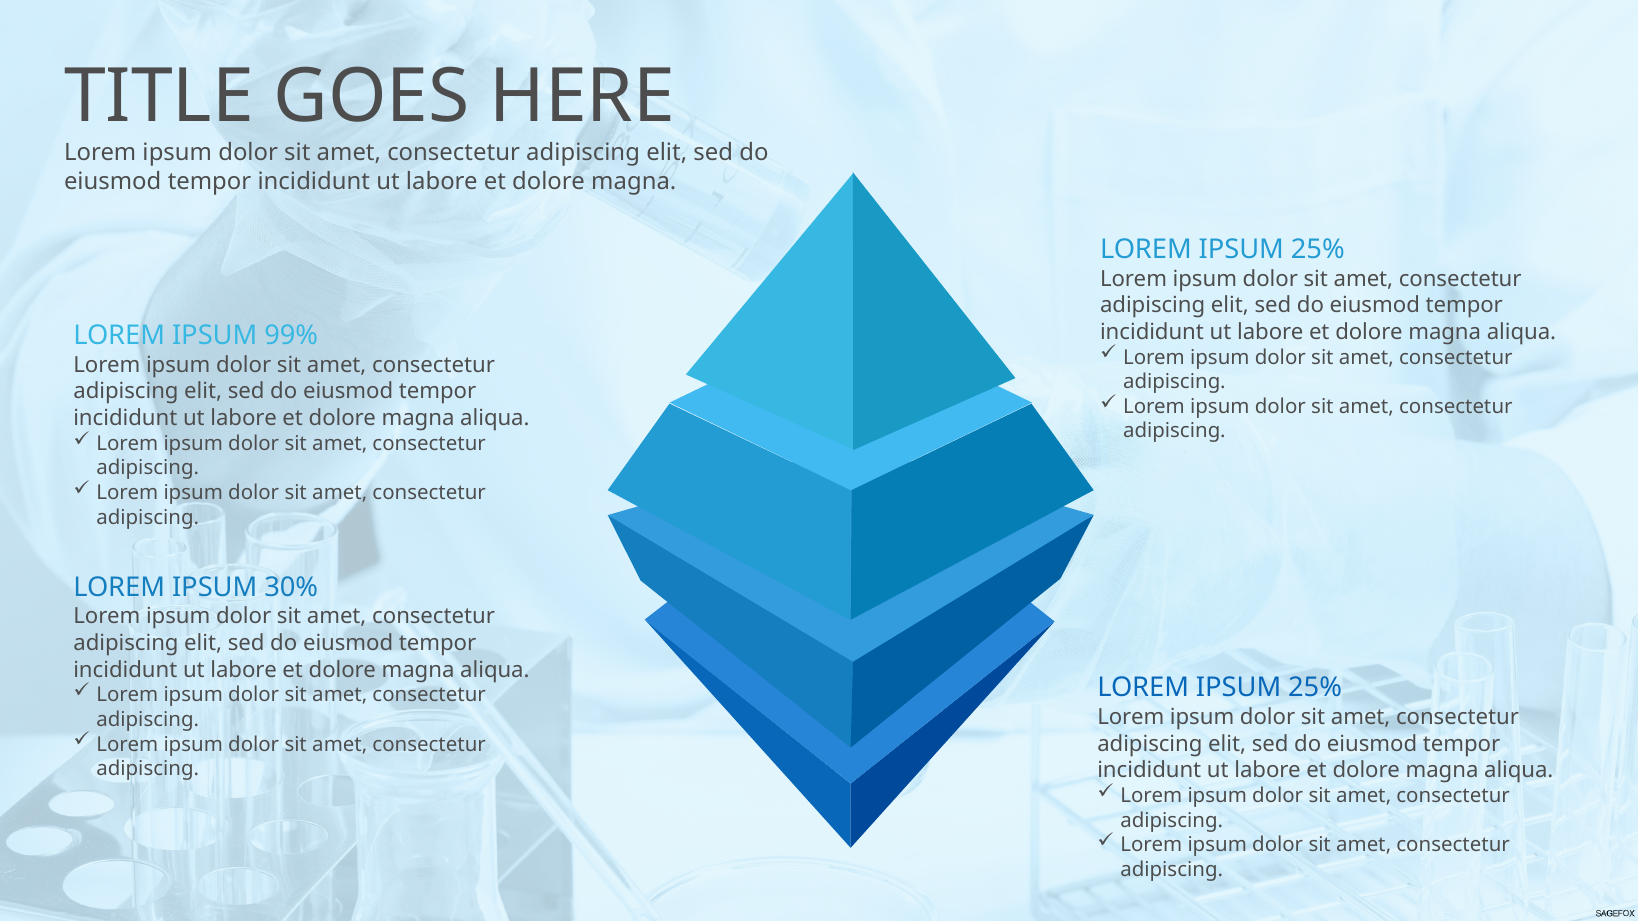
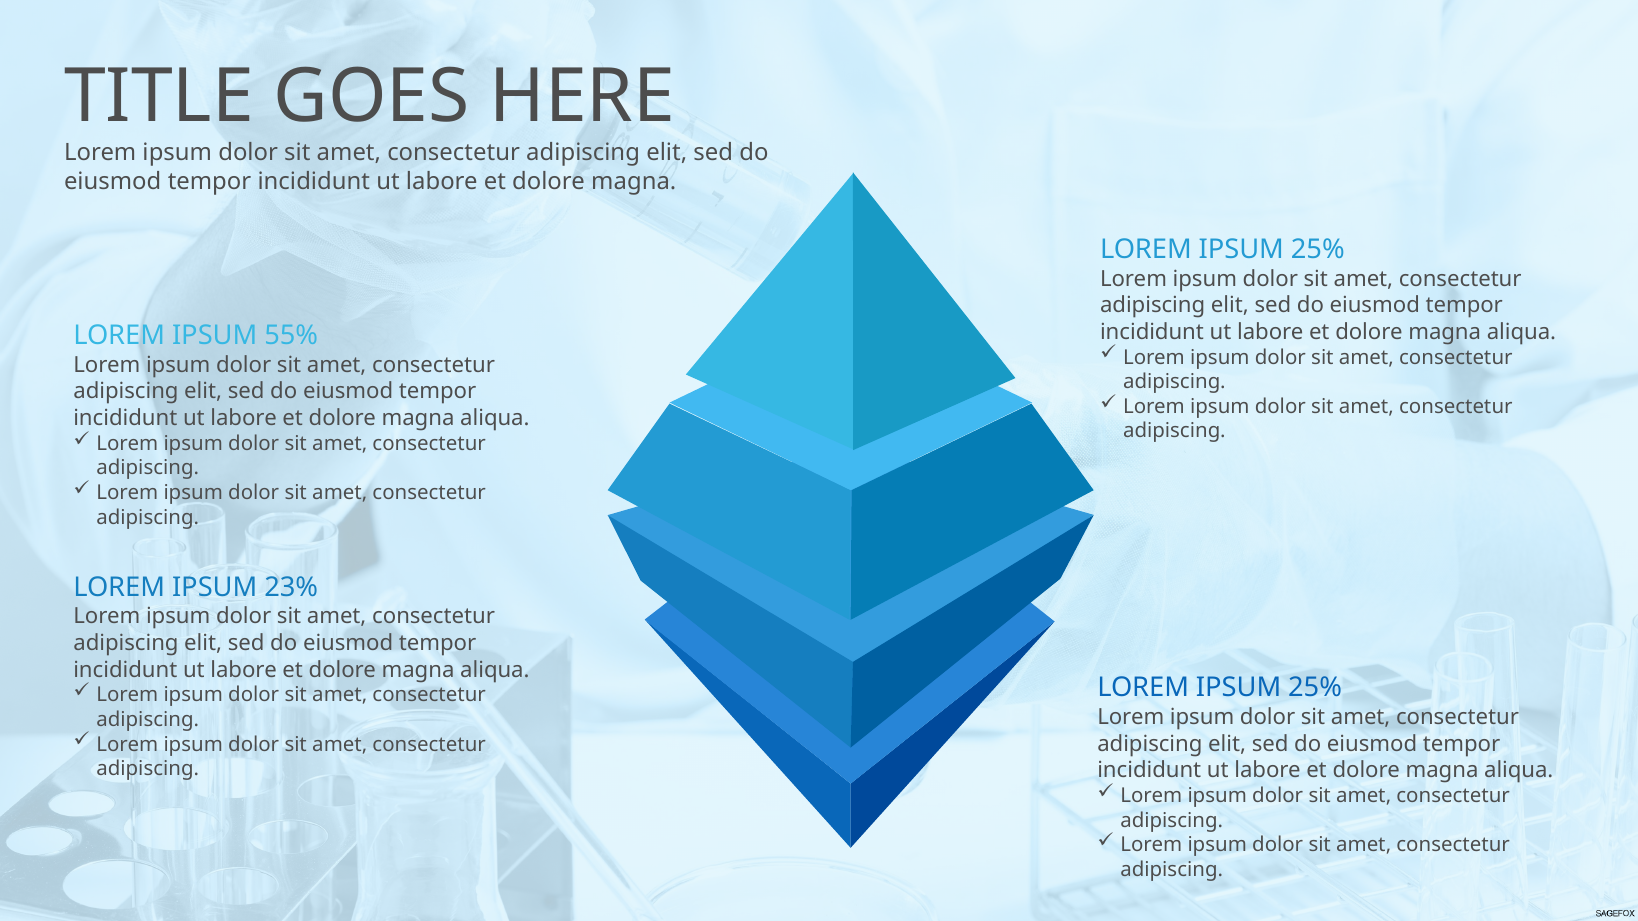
99%: 99% -> 55% (291, 336)
30%: 30% -> 23% (291, 587)
